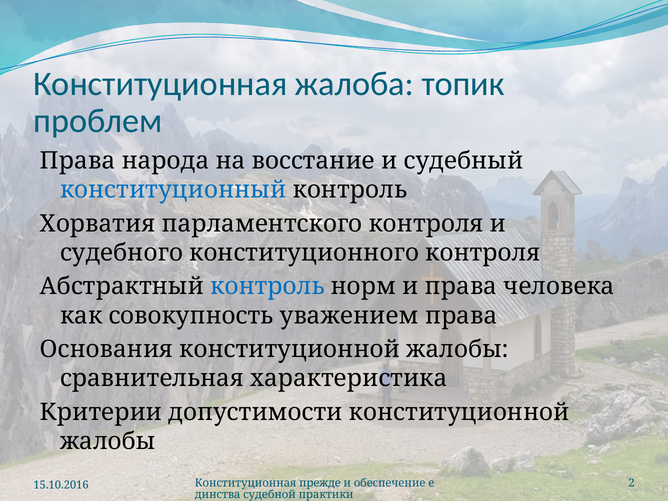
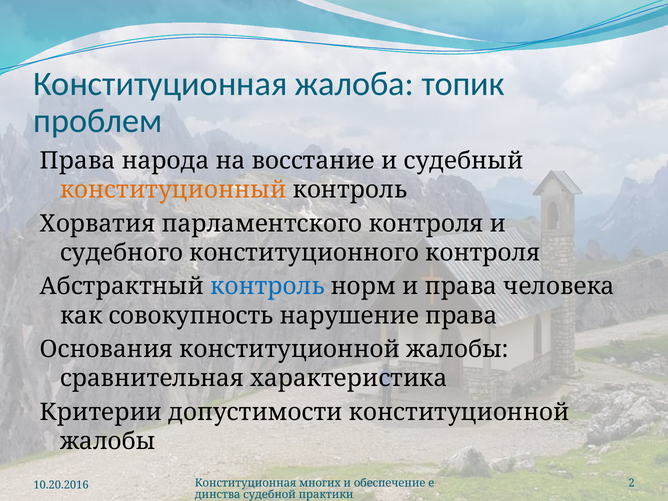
конституционный colour: blue -> orange (173, 190)
уважением: уважением -> нарушение (349, 316)
прежде: прежде -> многих (320, 483)
15.10.2016: 15.10.2016 -> 10.20.2016 (61, 485)
